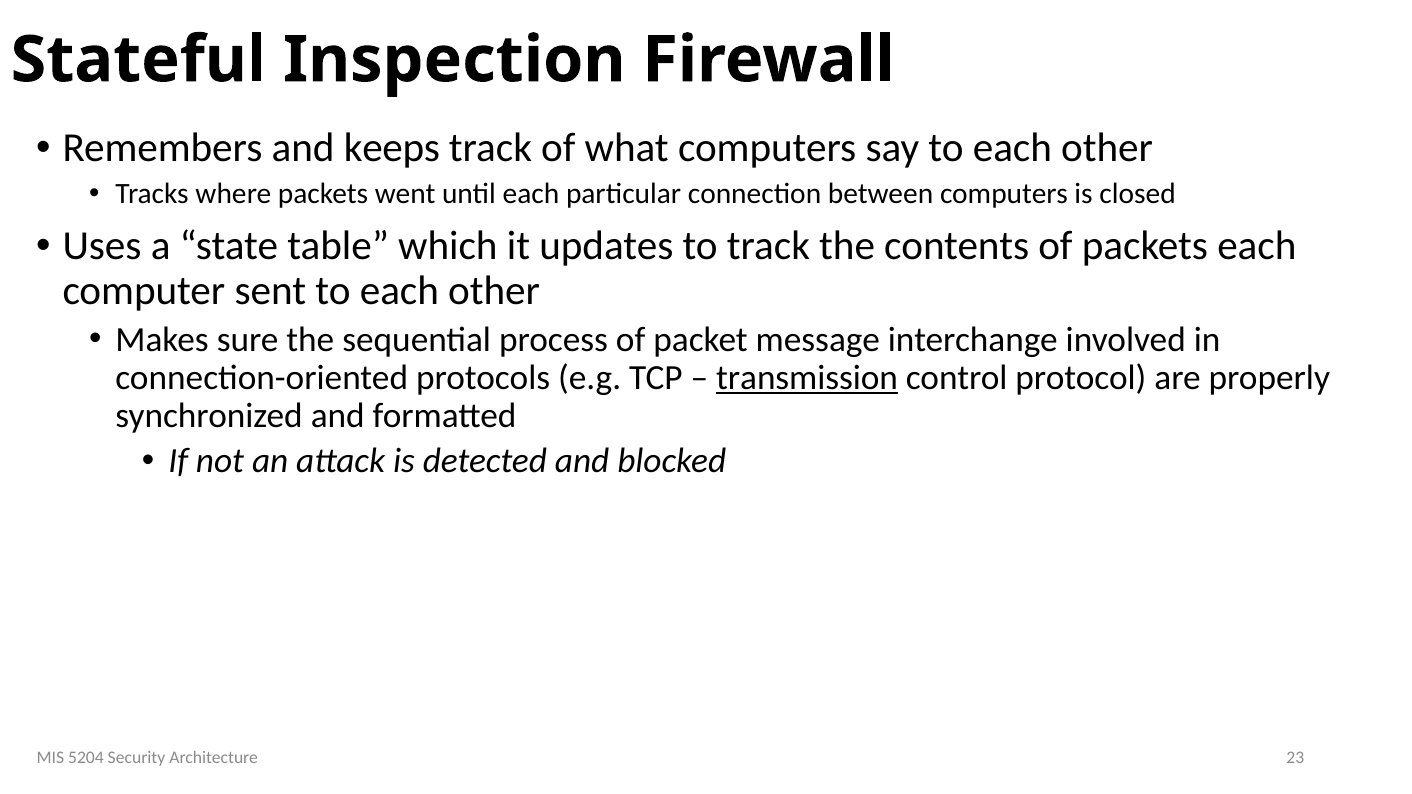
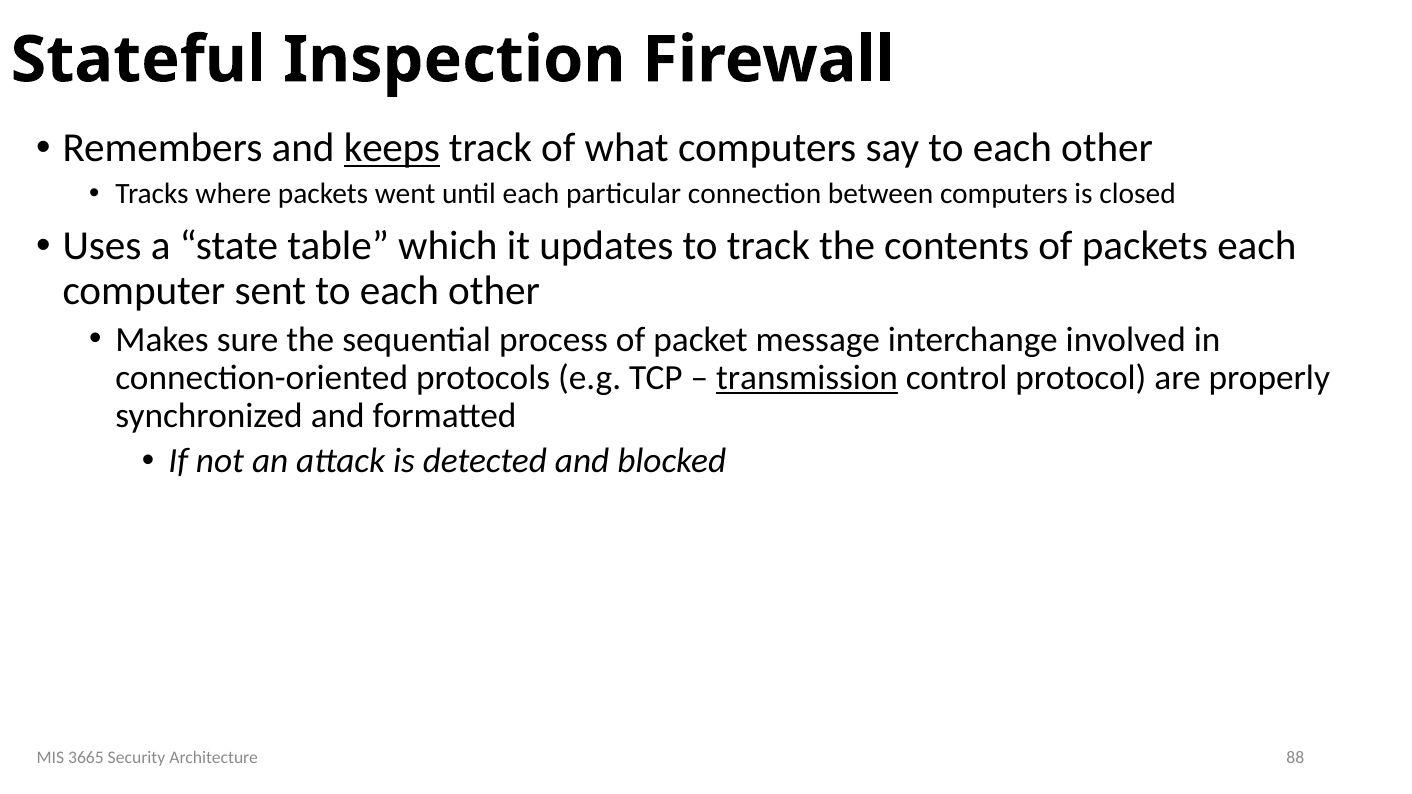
keeps underline: none -> present (392, 148)
5204: 5204 -> 3665 (86, 758)
23: 23 -> 88 (1295, 758)
